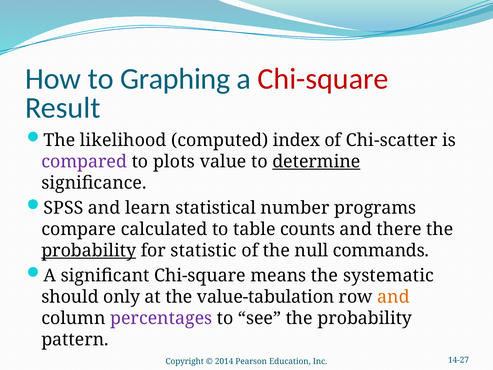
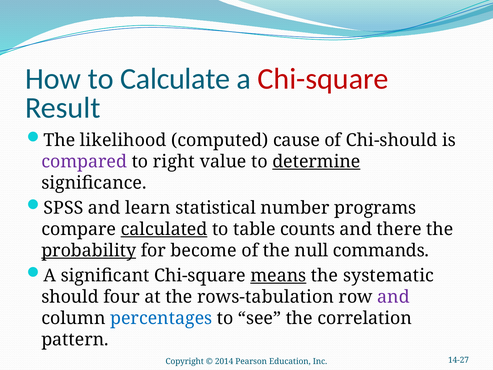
Graphing: Graphing -> Calculate (175, 79)
index: index -> cause (296, 140)
Chi-scatter: Chi-scatter -> Chi-should (392, 140)
plots: plots -> right (174, 161)
calculated underline: none -> present (164, 229)
statistic: statistic -> become (204, 250)
means underline: none -> present (278, 275)
only: only -> four (122, 297)
value-tabulation: value-tabulation -> rows-tabulation (265, 297)
and colour: orange -> purple (393, 297)
percentages colour: purple -> blue (161, 318)
see the probability: probability -> correlation (365, 318)
